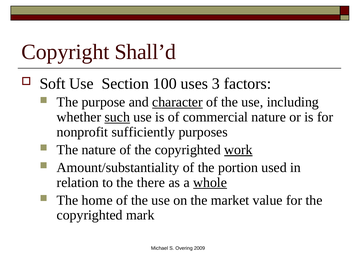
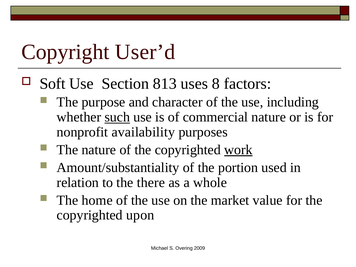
Shall’d: Shall’d -> User’d (145, 52)
100: 100 -> 813 (165, 84)
3: 3 -> 8 (216, 84)
character underline: present -> none (177, 102)
sufficiently: sufficiently -> availability (143, 132)
whole underline: present -> none (210, 182)
mark: mark -> upon (140, 215)
